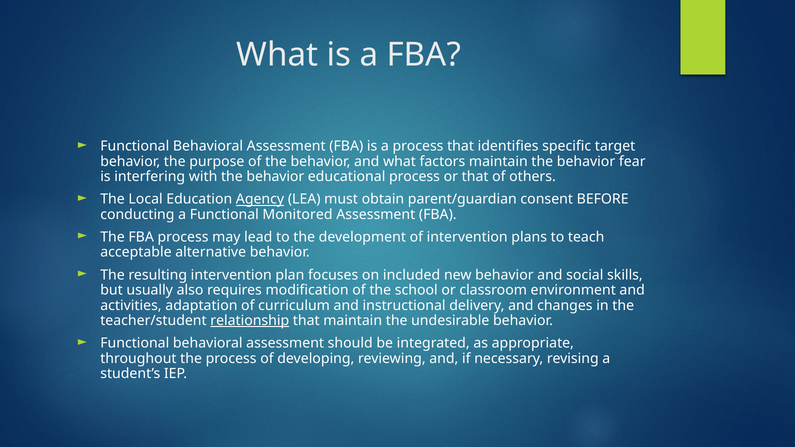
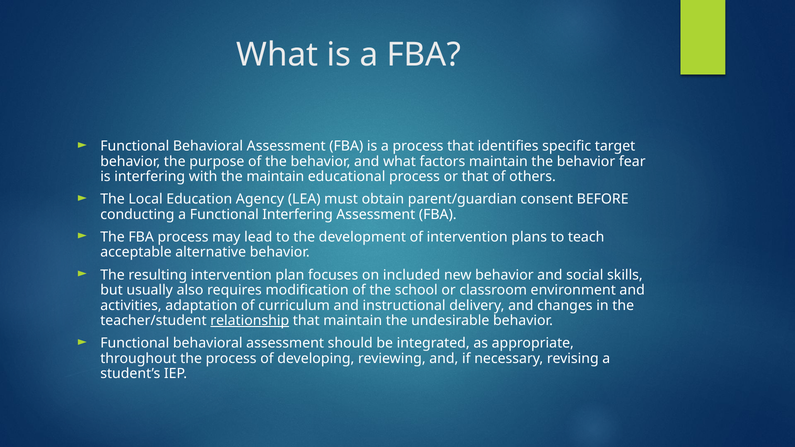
with the behavior: behavior -> maintain (275, 177)
Agency underline: present -> none (260, 199)
Functional Monitored: Monitored -> Interfering (298, 215)
